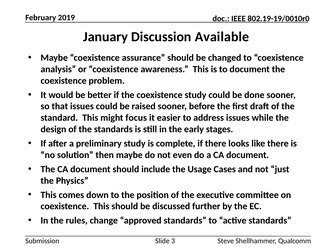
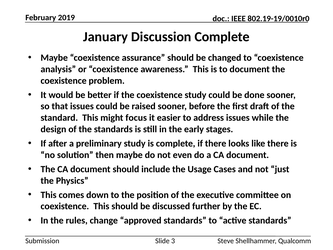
Discussion Available: Available -> Complete (222, 37)
